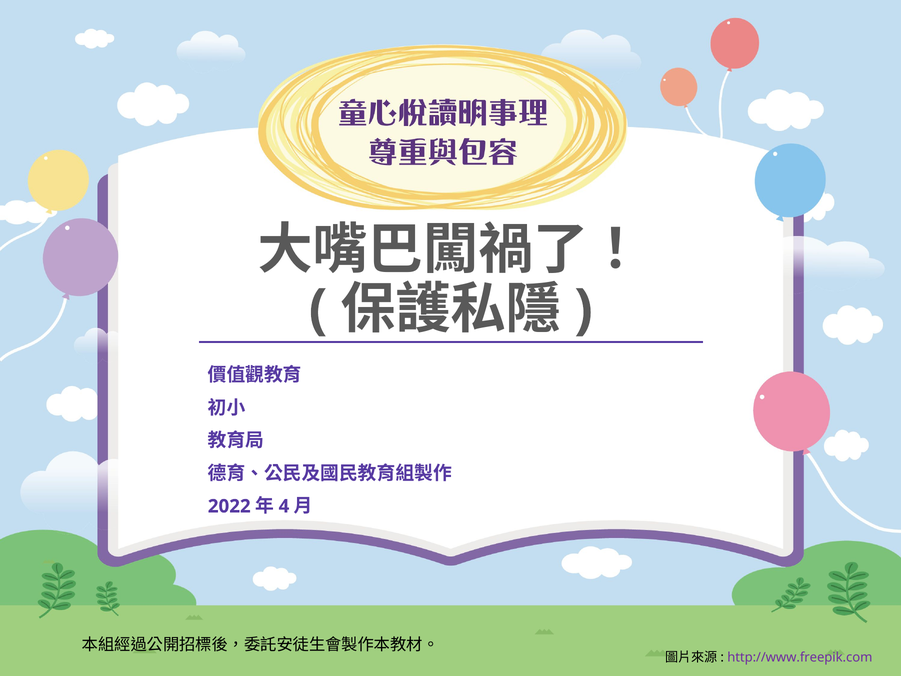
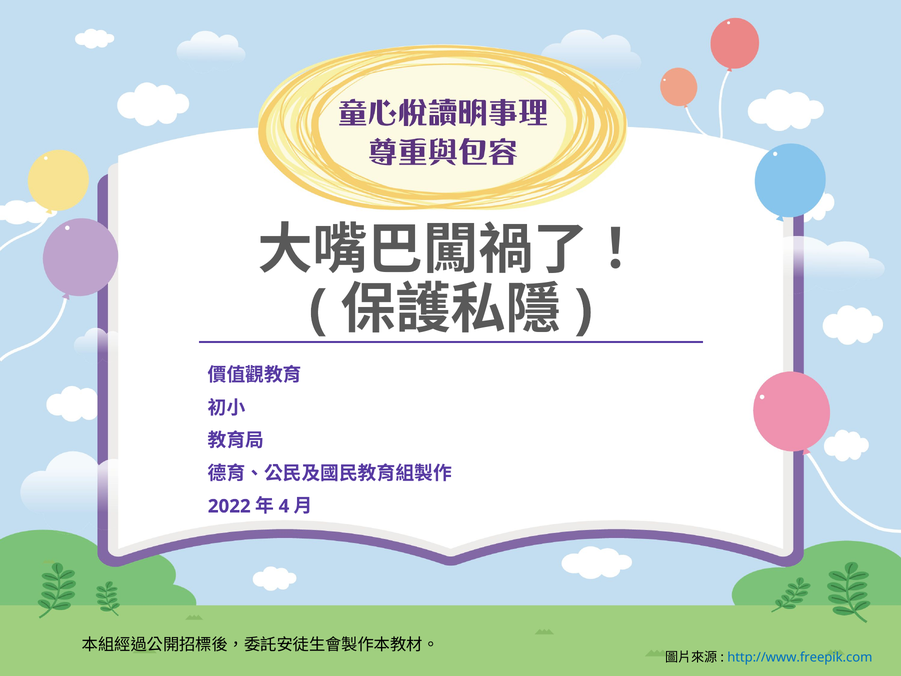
http://www.freepik.com colour: purple -> blue (800, 657)
